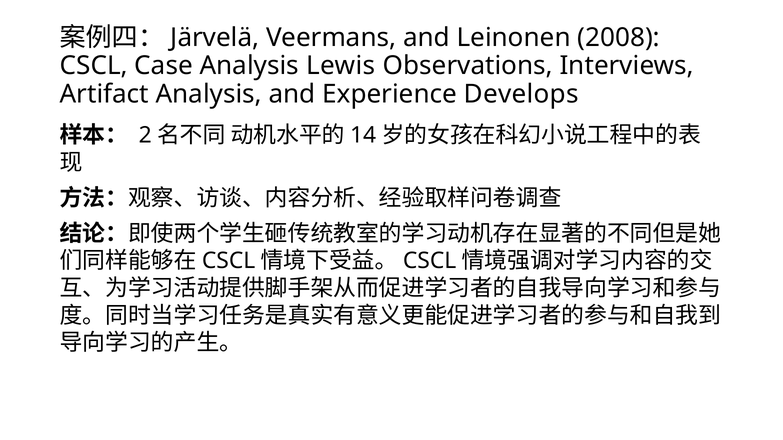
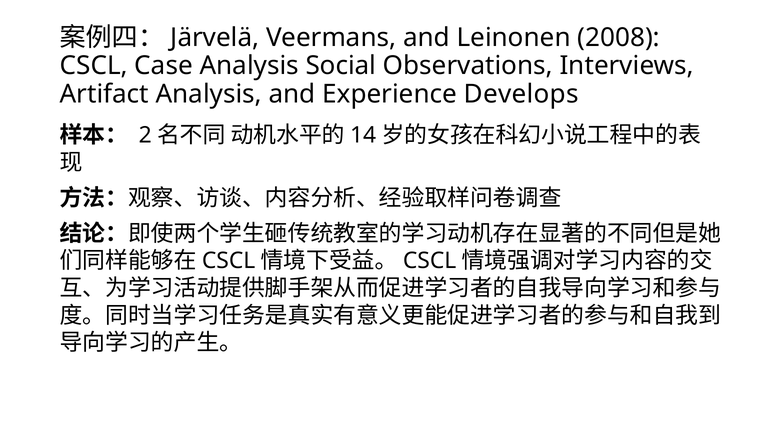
Lewis: Lewis -> Social (341, 66)
